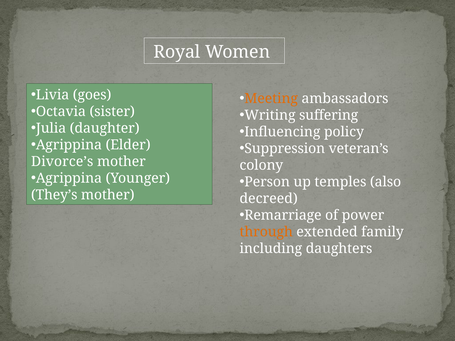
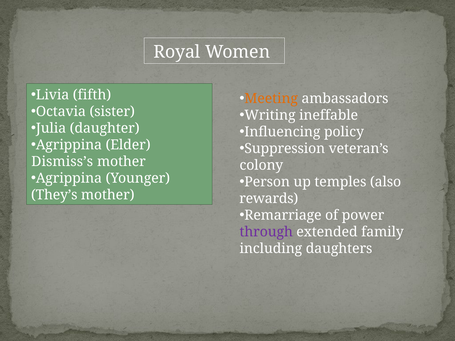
goes: goes -> fifth (92, 95)
suffering: suffering -> ineffable (329, 115)
Divorce’s: Divorce’s -> Dismiss’s (62, 162)
decreed: decreed -> rewards (269, 199)
through colour: orange -> purple (266, 232)
